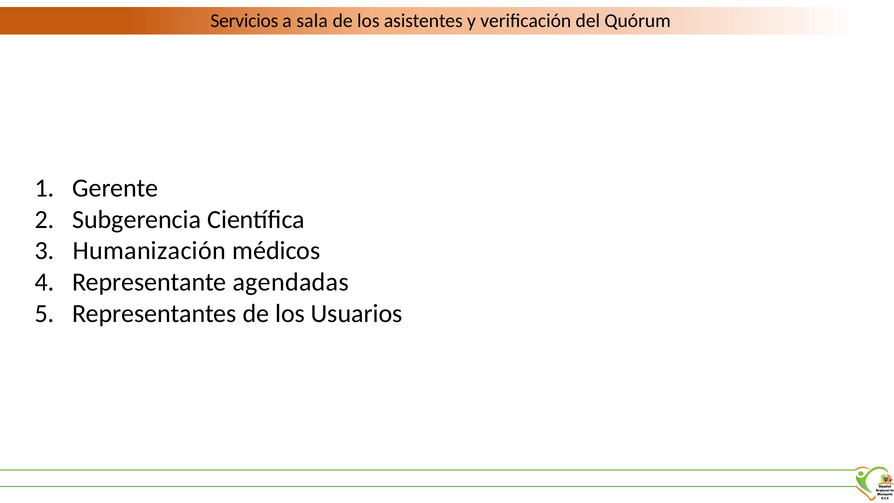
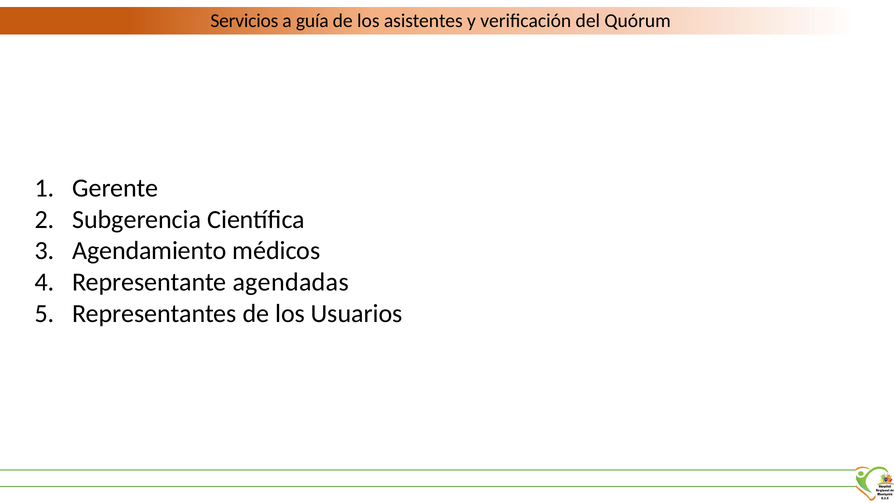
sala: sala -> guía (312, 21)
Humanización: Humanización -> Agendamiento (149, 251)
